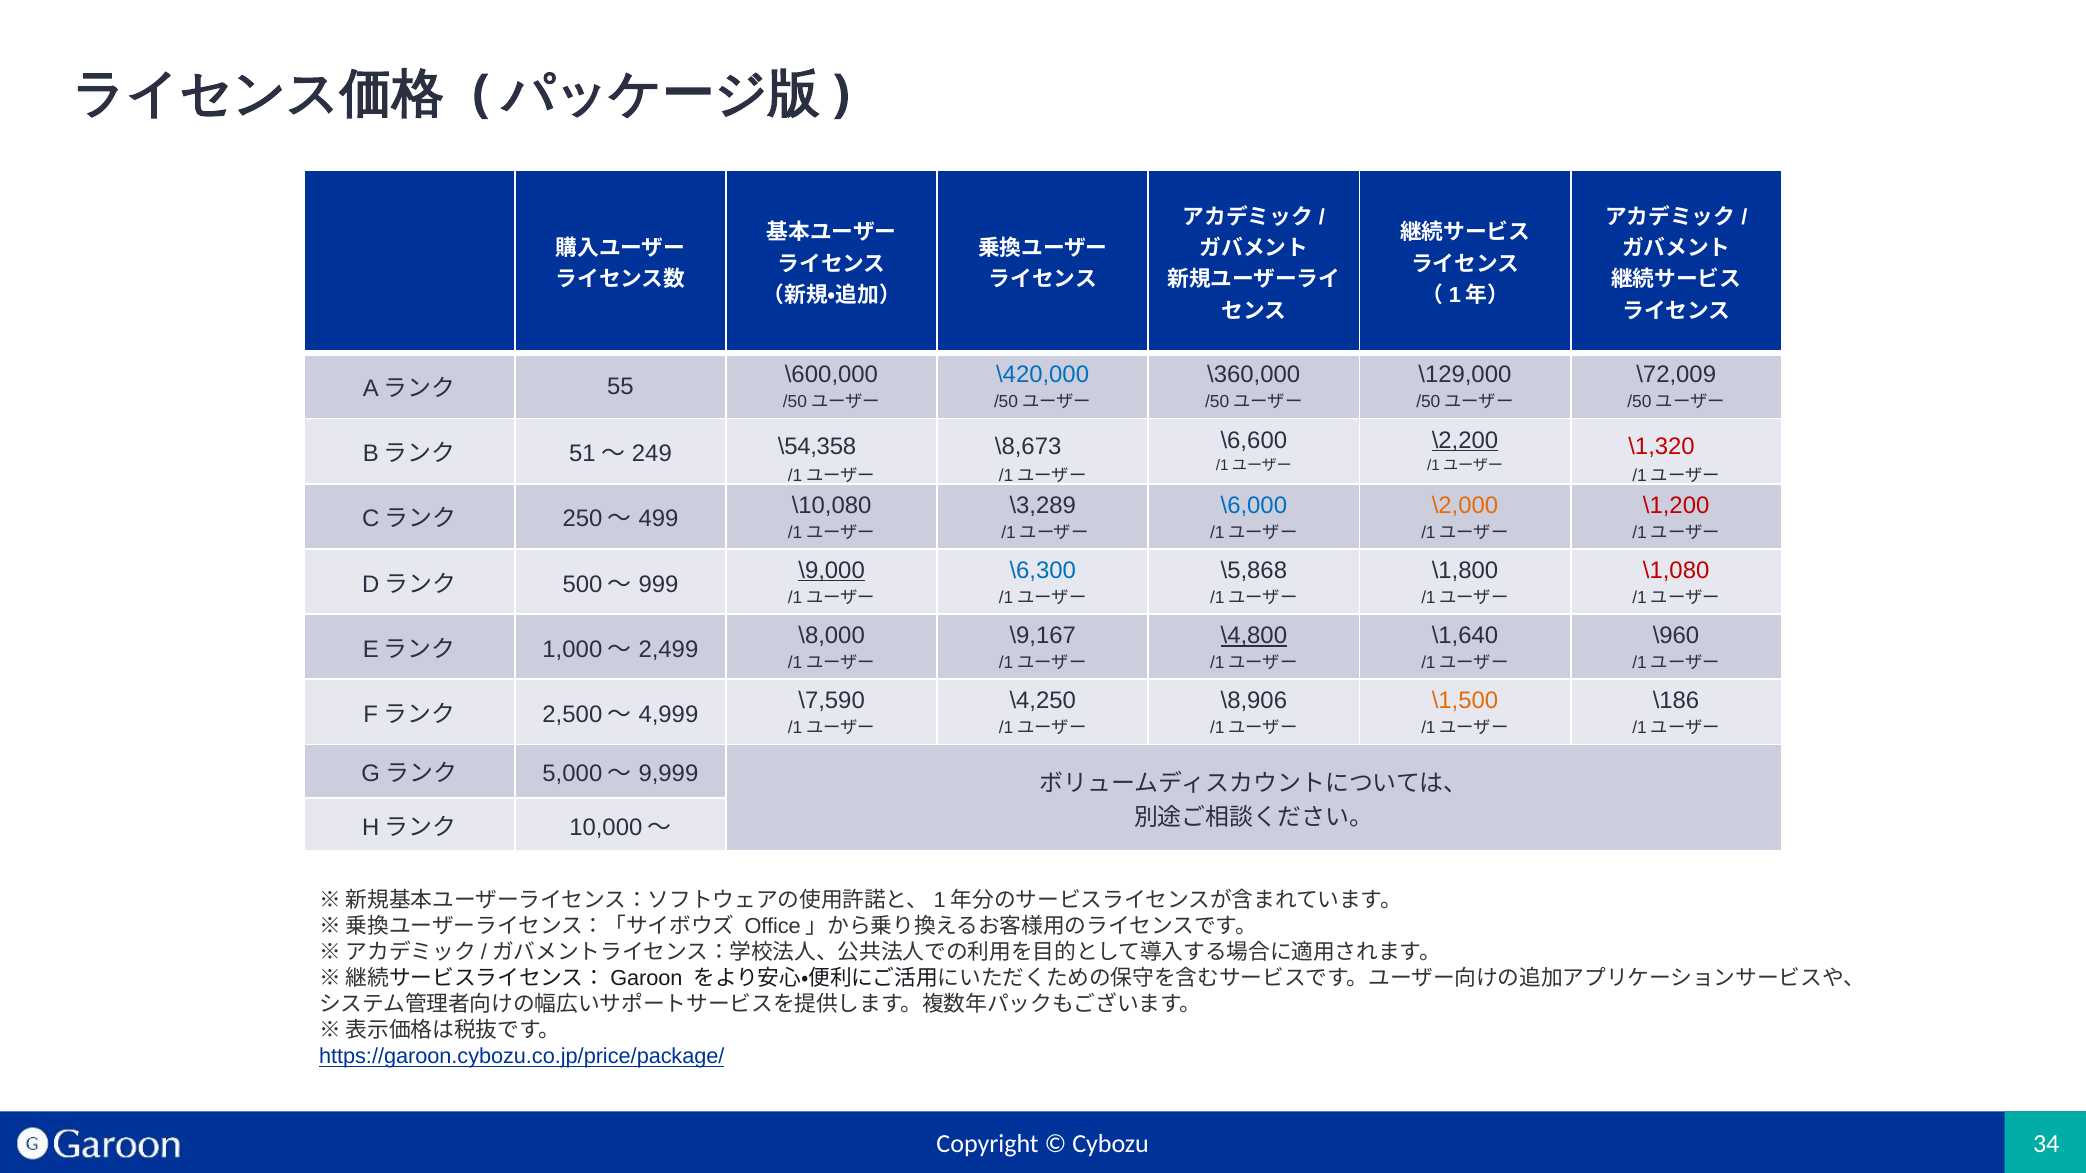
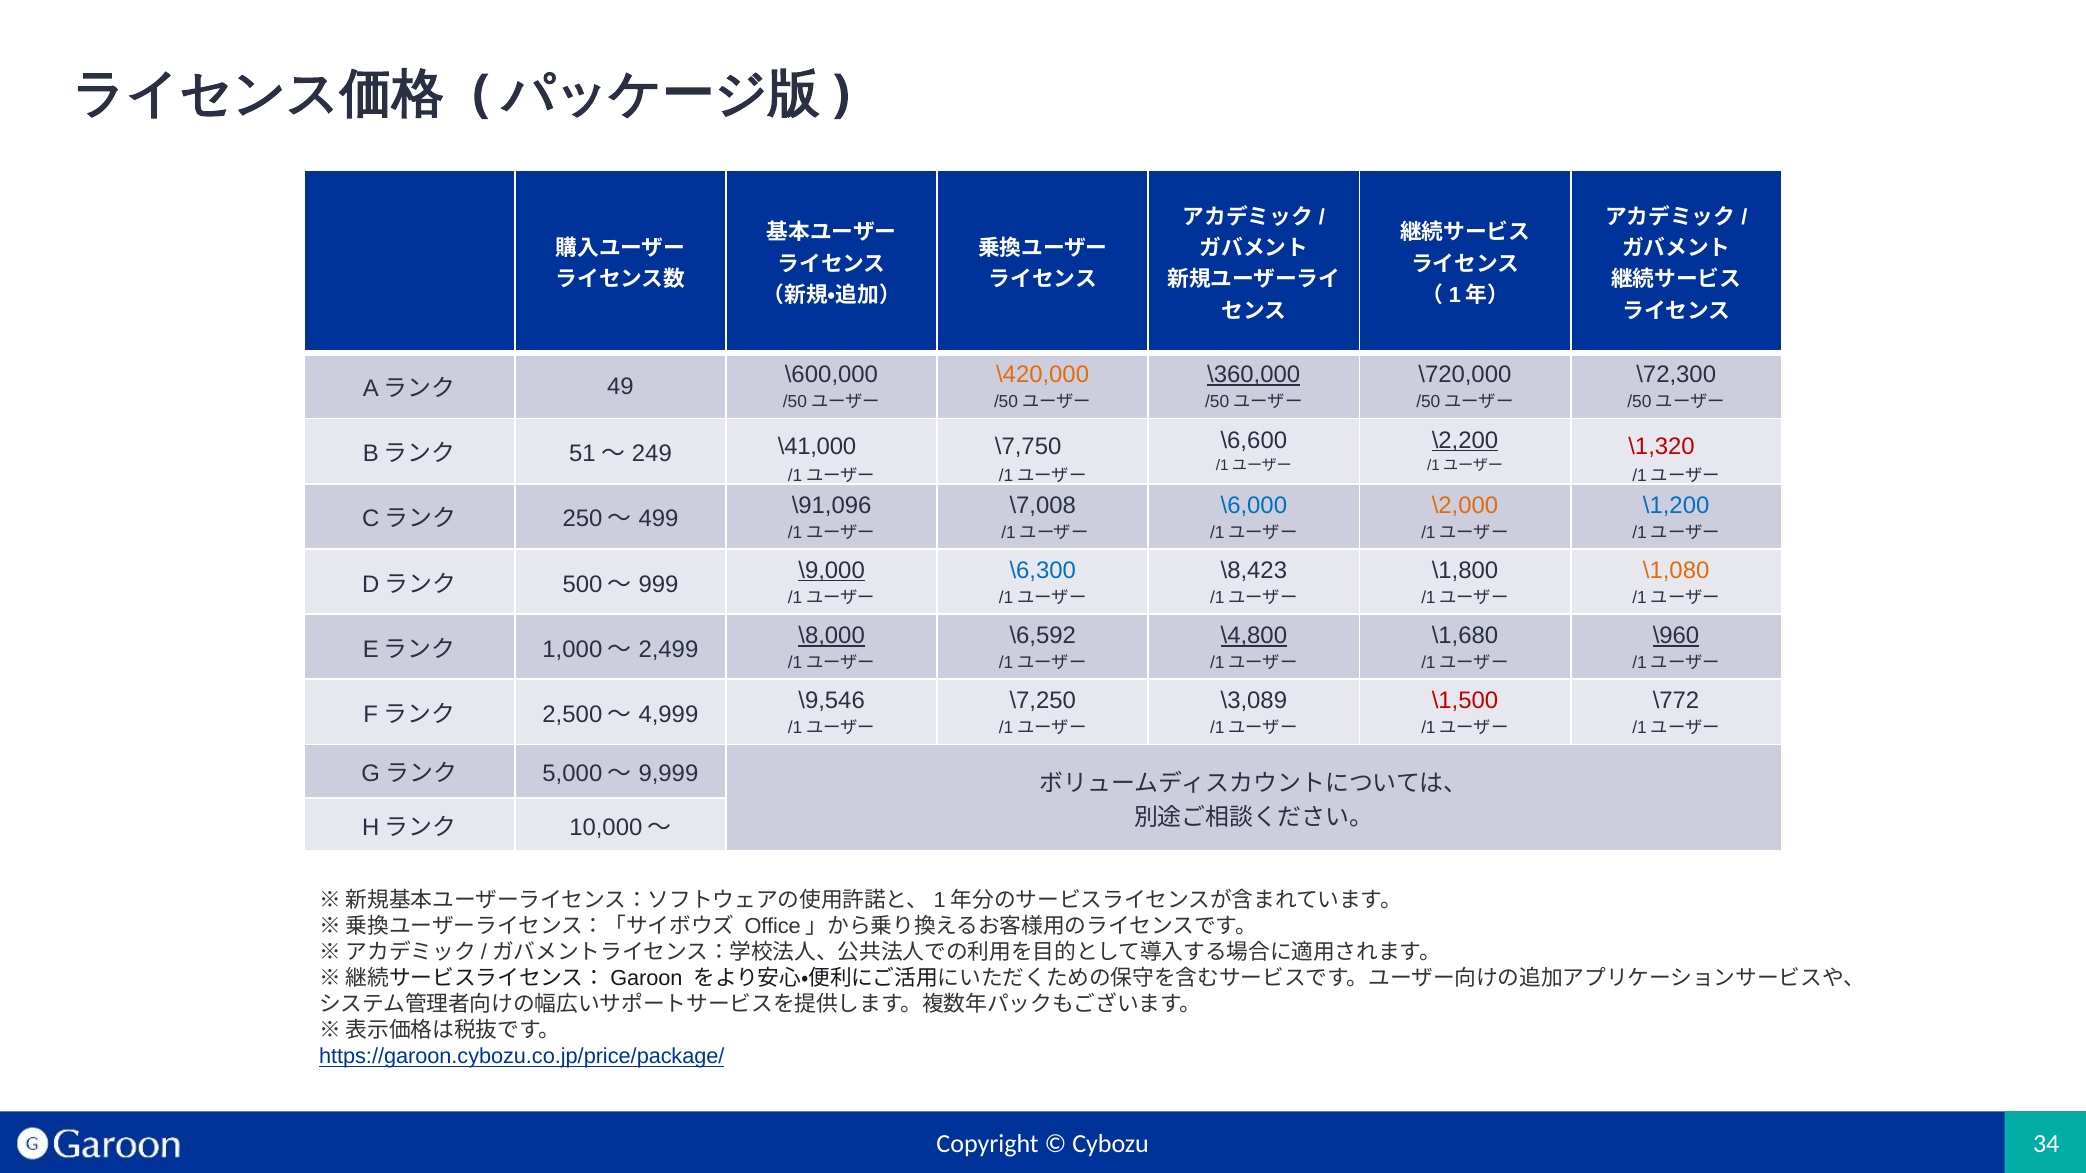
\420,000 colour: blue -> orange (1043, 375)
\360,000 underline: none -> present (1254, 375)
\129,000: \129,000 -> \720,000 (1465, 375)
\72,009: \72,009 -> \72,300 (1676, 375)
55: 55 -> 49 (620, 386)
\8,673: \8,673 -> \7,750 (1028, 446)
\54,358: \54,358 -> \41,000 (817, 446)
\10,080: \10,080 -> \91,096 (832, 505)
\3,289: \3,289 -> \7,008 (1043, 505)
\1,200 colour: red -> blue (1676, 505)
\5,868: \5,868 -> \8,423 (1254, 571)
\1,080 colour: red -> orange (1676, 571)
\8,000 underline: none -> present (832, 636)
\9,167: \9,167 -> \6,592 (1043, 636)
\1,640: \1,640 -> \1,680 (1465, 636)
\960 underline: none -> present (1676, 636)
\7,590: \7,590 -> \9,546 (832, 701)
\4,250: \4,250 -> \7,250 (1043, 701)
\8,906: \8,906 -> \3,089 (1254, 701)
\1,500 colour: orange -> red (1465, 701)
\186: \186 -> \772 (1676, 701)
